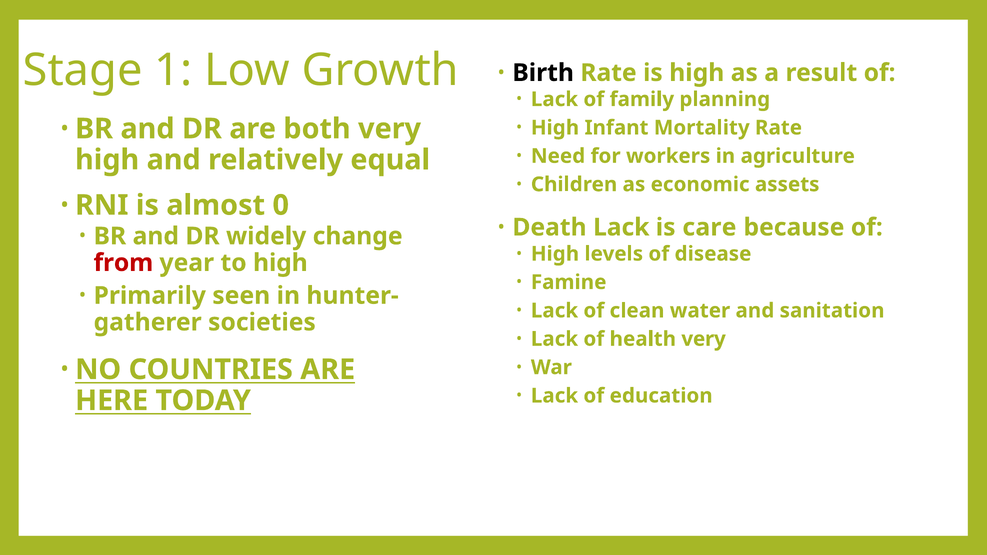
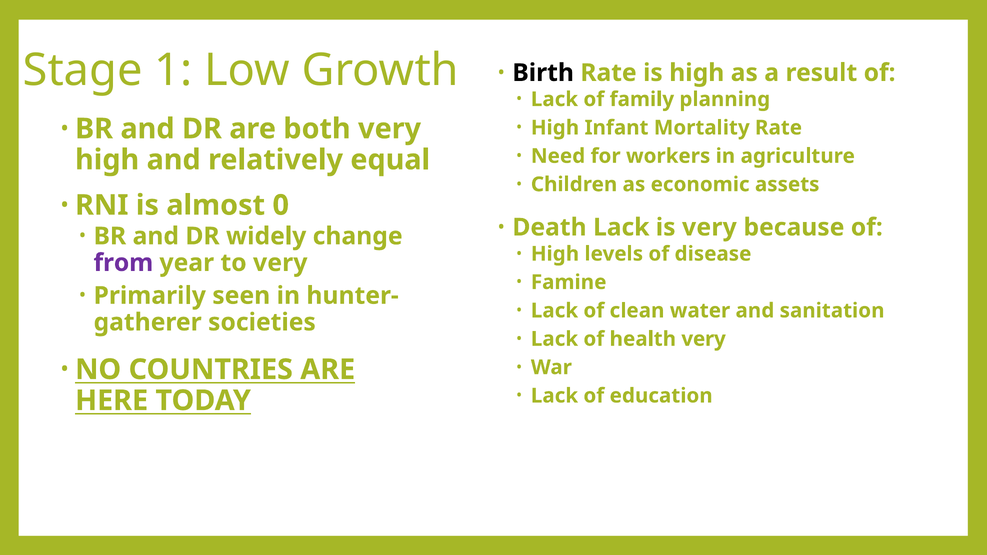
is care: care -> very (709, 227)
from colour: red -> purple (123, 263)
to high: high -> very (280, 263)
